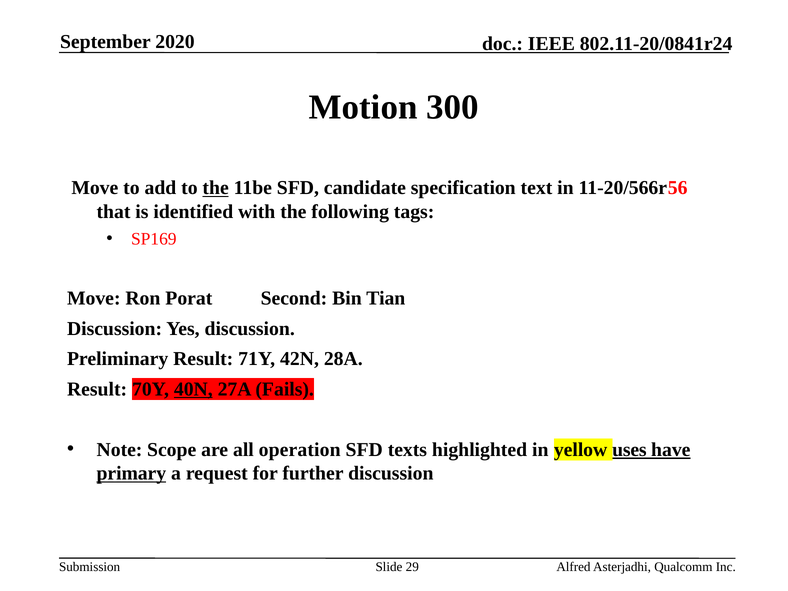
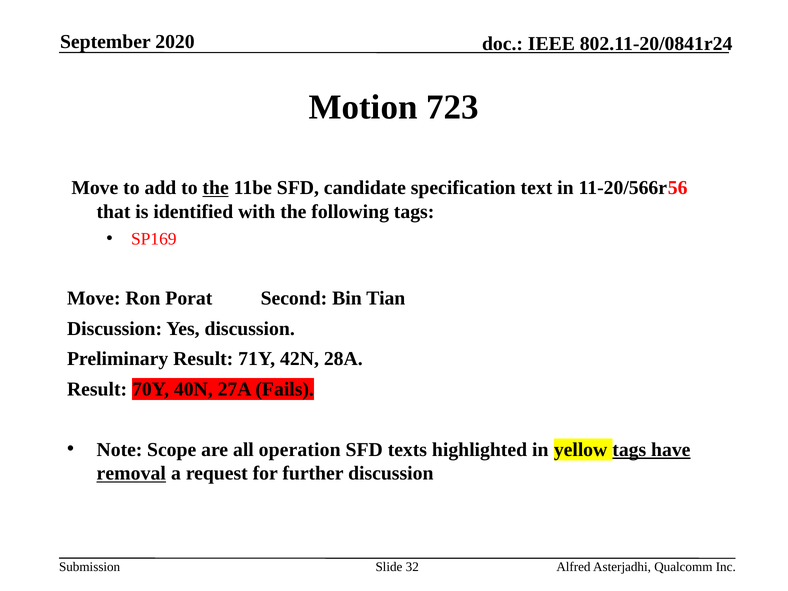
300: 300 -> 723 (453, 107)
40N underline: present -> none (193, 389)
yellow uses: uses -> tags (629, 450)
primary: primary -> removal (131, 473)
29: 29 -> 32 (412, 567)
